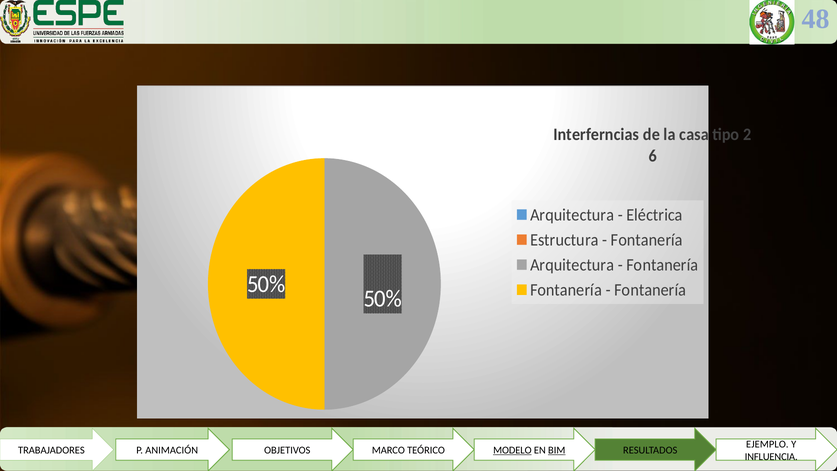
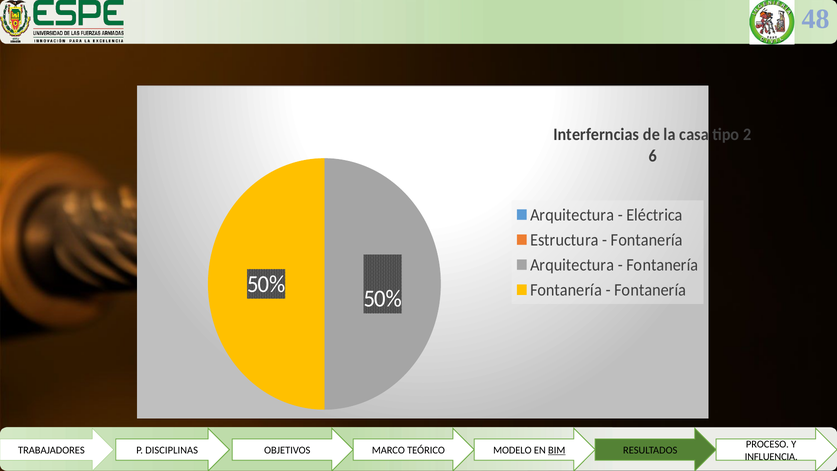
EJEMPLO: EJEMPLO -> PROCESO (767, 444)
ANIMACIÓN: ANIMACIÓN -> DISCIPLINAS (172, 450)
MODELO underline: present -> none (512, 450)
